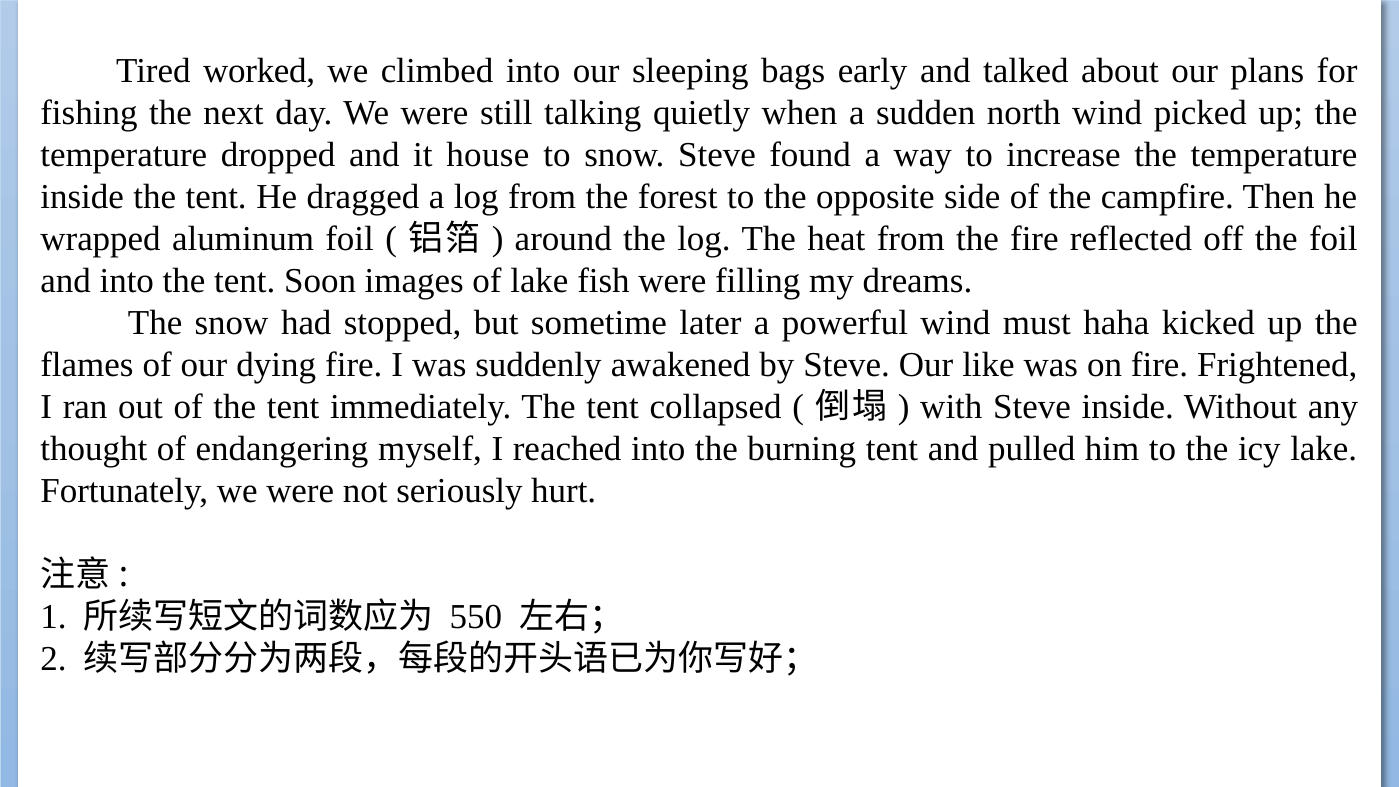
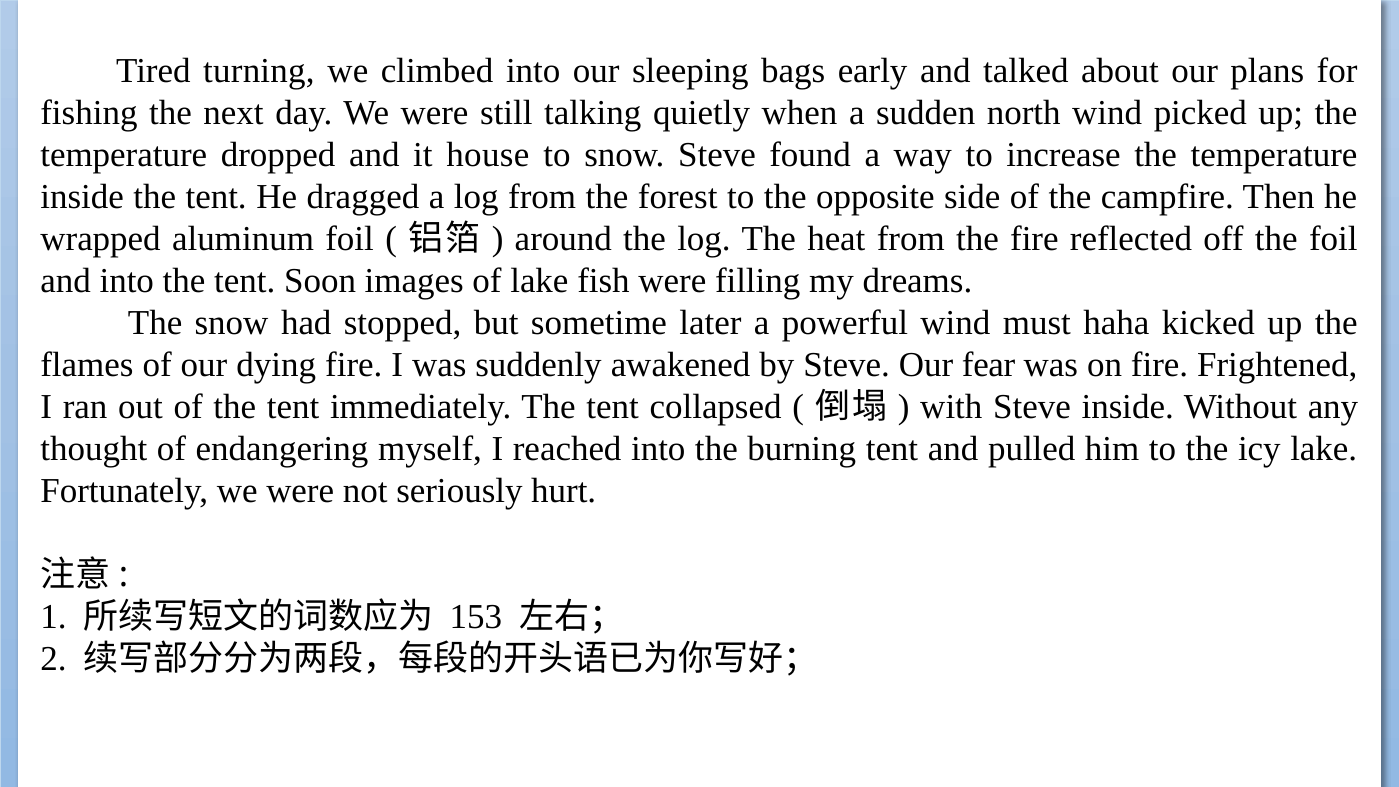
worked: worked -> turning (259, 71)
like: like -> fear (989, 365)
550: 550 -> 153 (476, 617)
